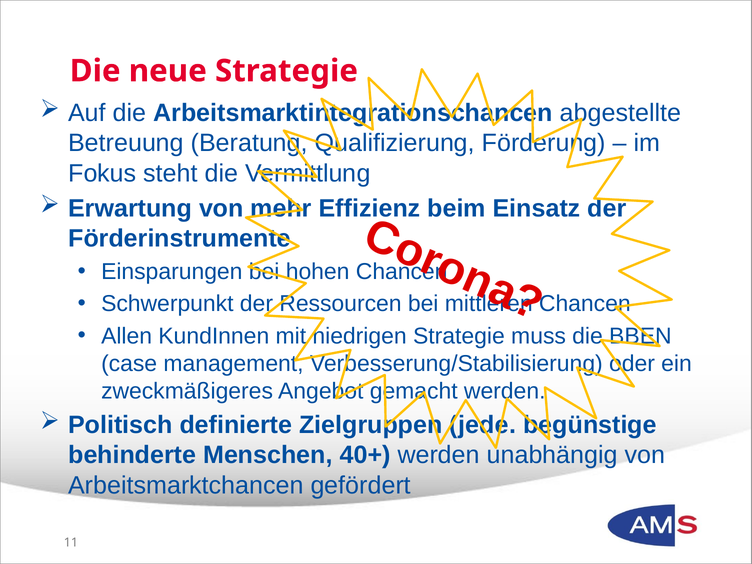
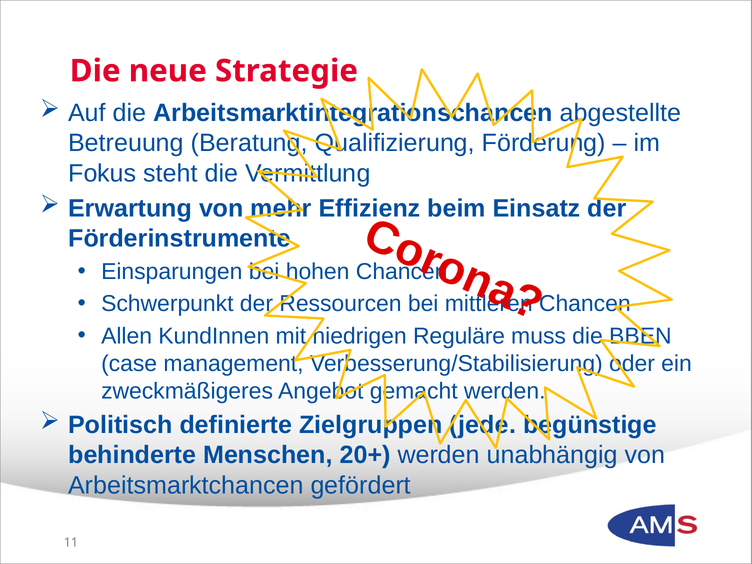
niedrigen Strategie: Strategie -> Reguläre (459, 336)
40+: 40+ -> 20+ (365, 455)
